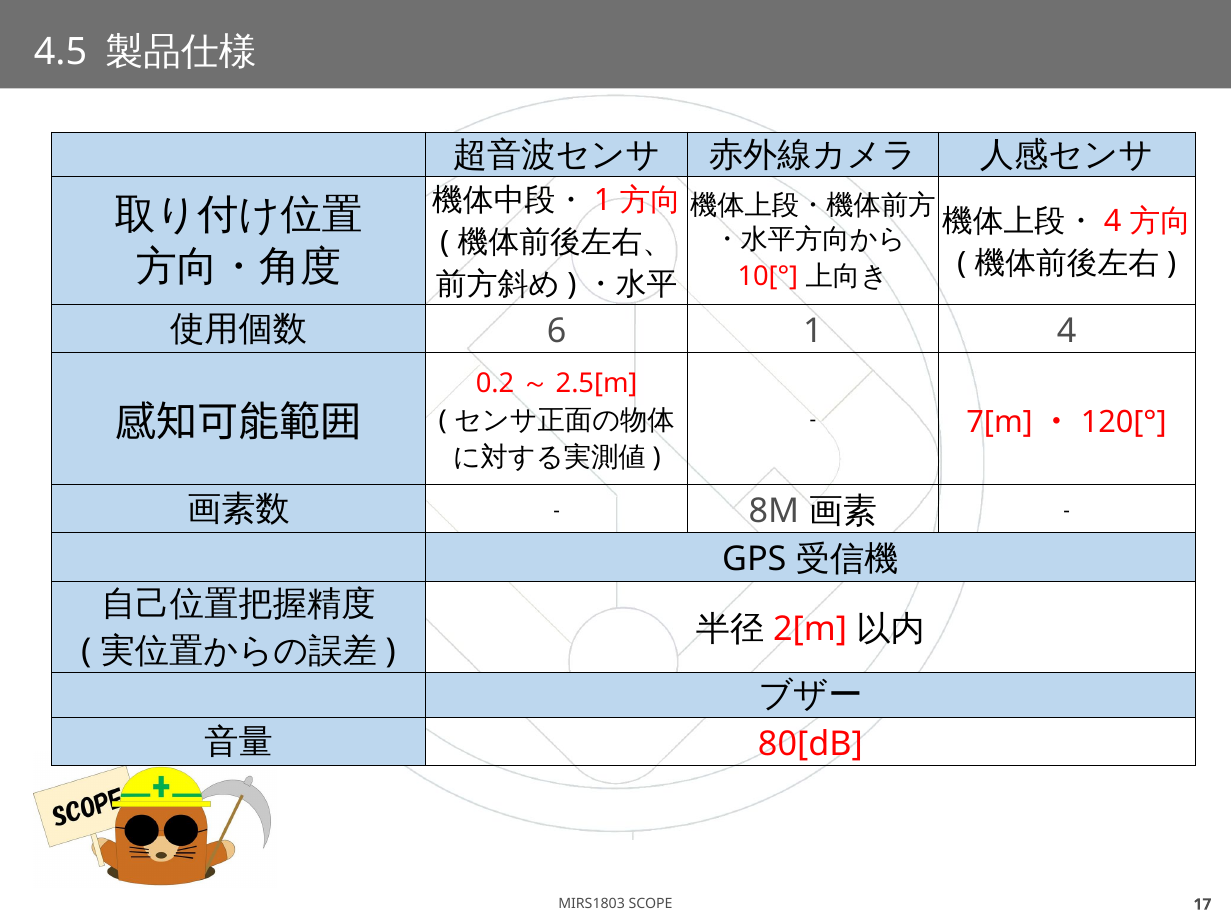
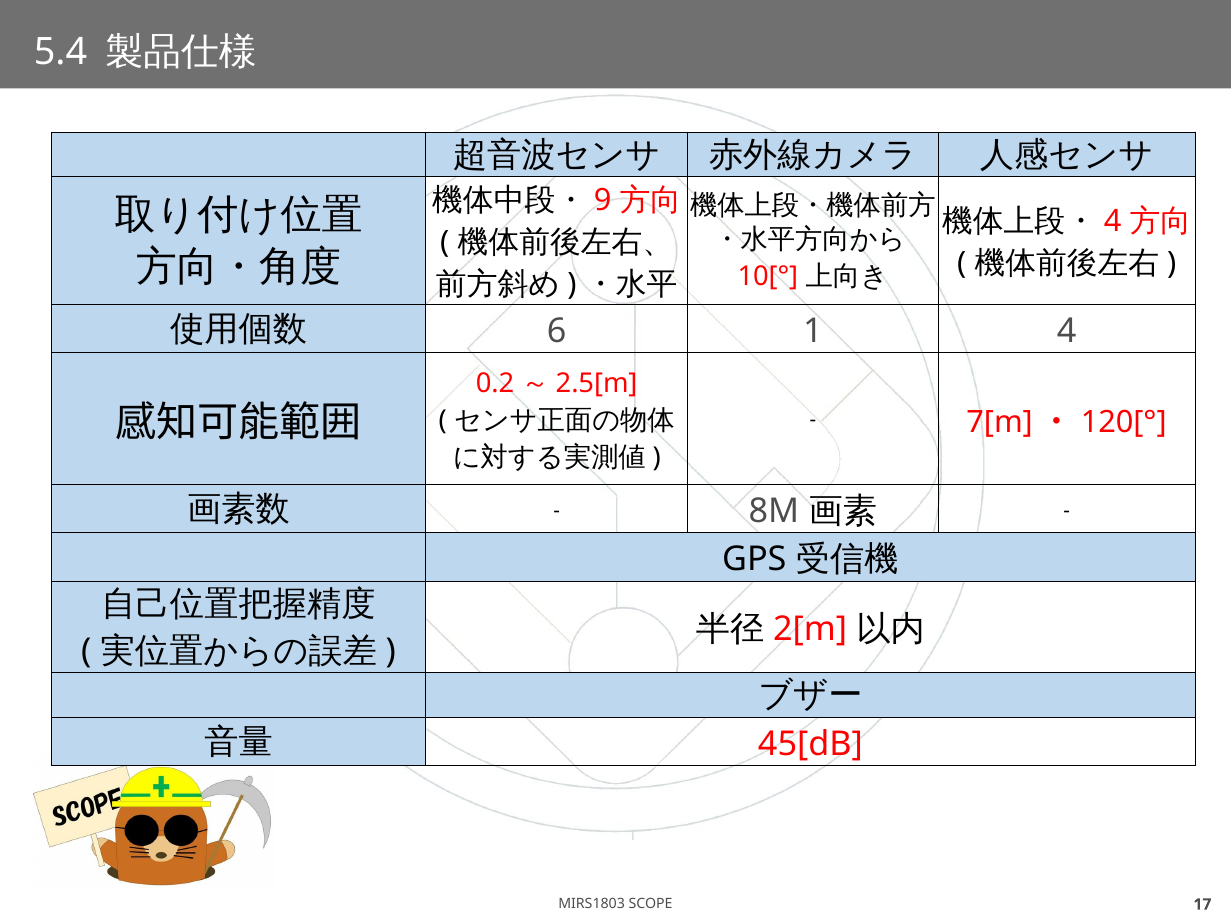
4.5: 4.5 -> 5.4 (61, 52)
1: 1 -> 9 (603, 201)
80[dB: 80[dB -> 45[dB (810, 744)
